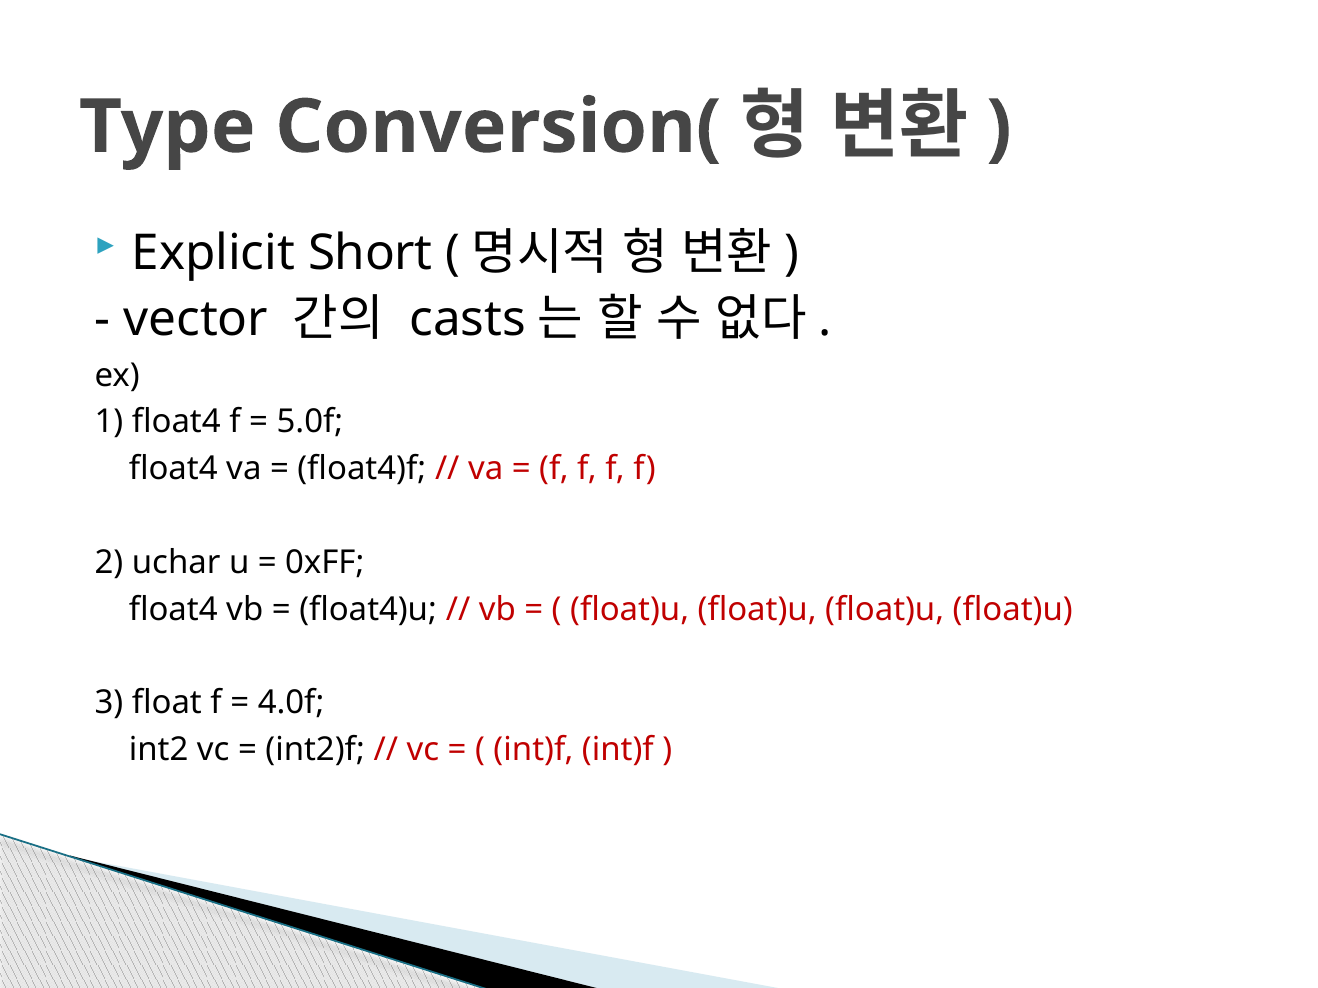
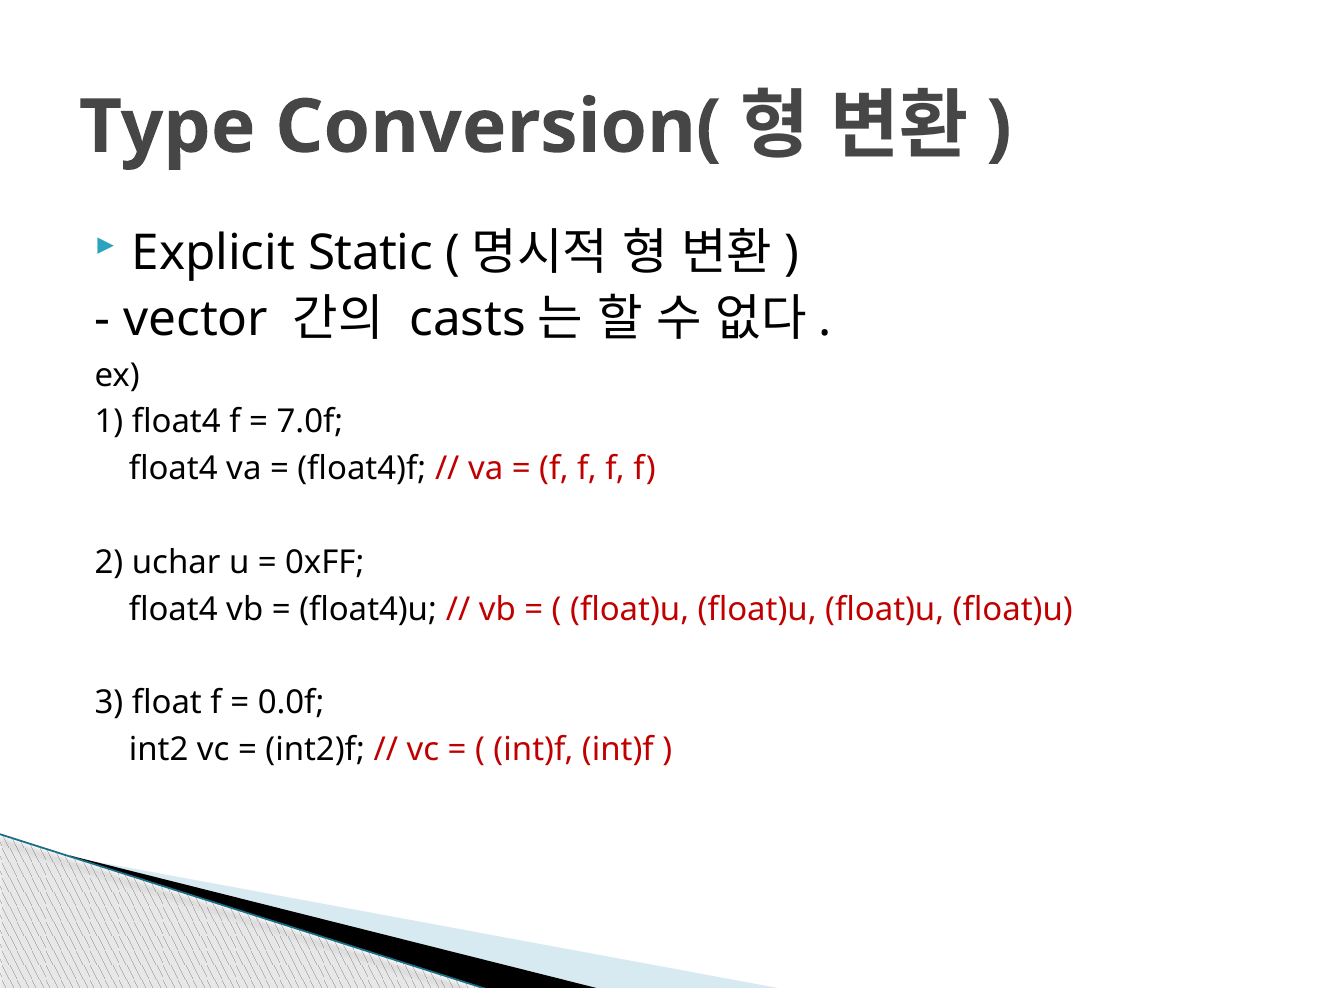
Short: Short -> Static (370, 253)
5.0f: 5.0f -> 7.0f (310, 422)
4.0f: 4.0f -> 0.0f (291, 703)
